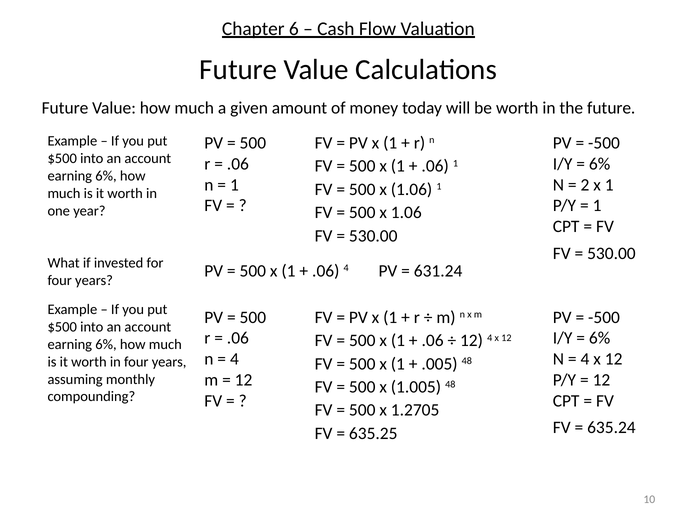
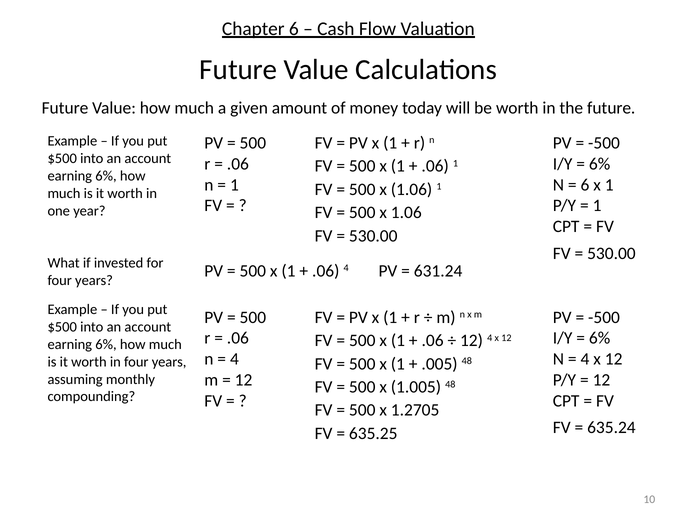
2: 2 -> 6 (585, 185)
